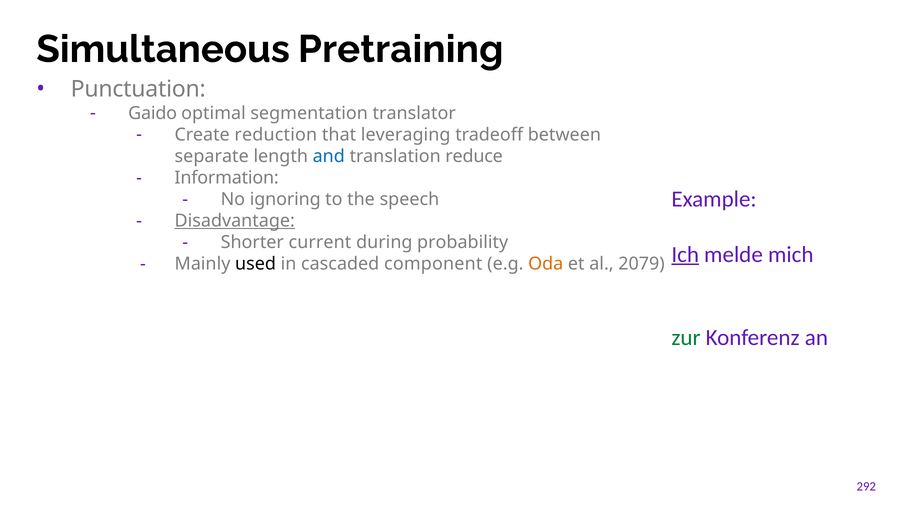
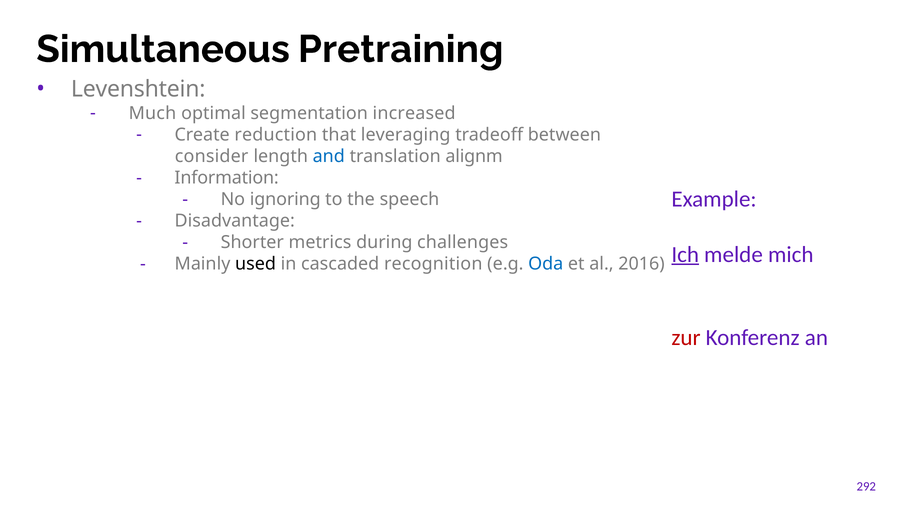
Punctuation: Punctuation -> Levenshtein (138, 89)
Gaido: Gaido -> Much (152, 113)
translator: translator -> increased (414, 113)
separate: separate -> consider (212, 156)
reduce: reduce -> alignm (474, 156)
Disadvantage underline: present -> none (235, 221)
current: current -> metrics (320, 242)
probability: probability -> challenges (463, 242)
component: component -> recognition (433, 264)
Oda colour: orange -> blue (546, 264)
2079: 2079 -> 2016 (641, 264)
zur colour: green -> red (686, 337)
